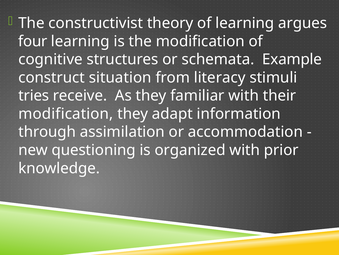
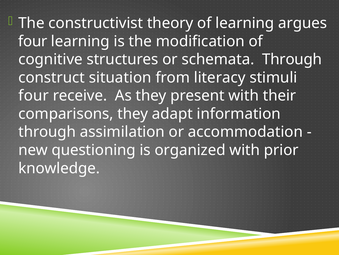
schemata Example: Example -> Through (292, 59)
tries: tries -> four (34, 95)
familiar: familiar -> present (197, 95)
modification: modification -> comparisons (66, 114)
